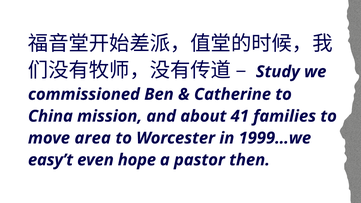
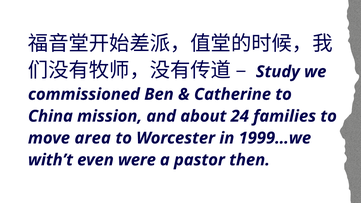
41: 41 -> 24 (240, 116)
easy’t: easy’t -> with’t (50, 160)
hope: hope -> were (137, 160)
